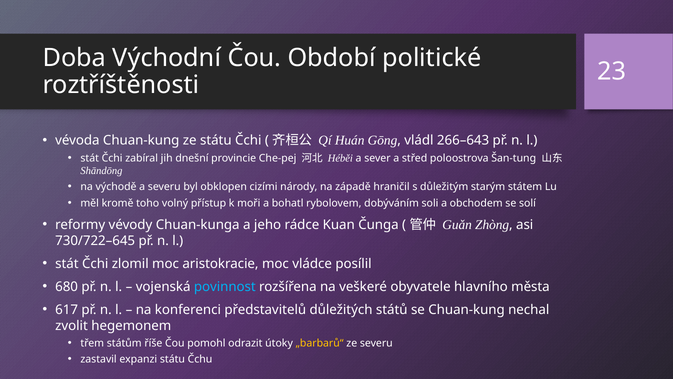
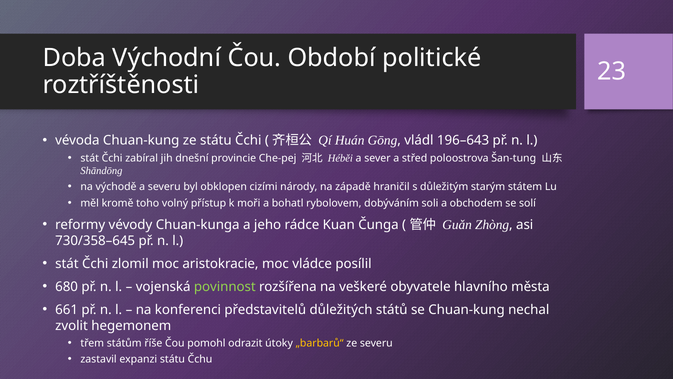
266–643: 266–643 -> 196–643 (463, 140)
730/722–645: 730/722–645 -> 730/358–645 (95, 240)
povinnost colour: light blue -> light green (225, 286)
617: 617 -> 661 (67, 309)
